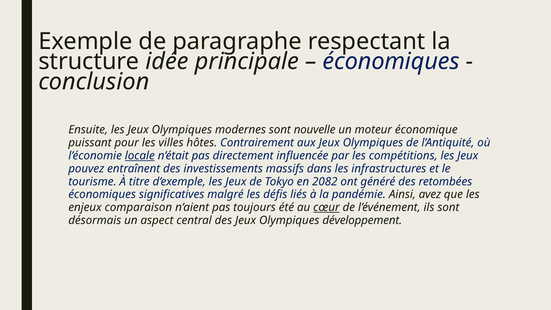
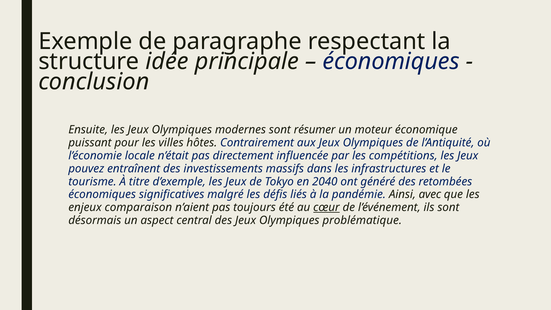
nouvelle: nouvelle -> résumer (315, 130)
locale underline: present -> none (140, 156)
2082: 2082 -> 2040 (325, 182)
avez: avez -> avec (430, 194)
développement: développement -> problématique (362, 220)
